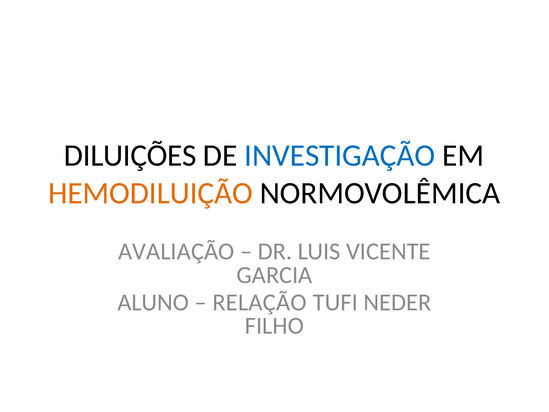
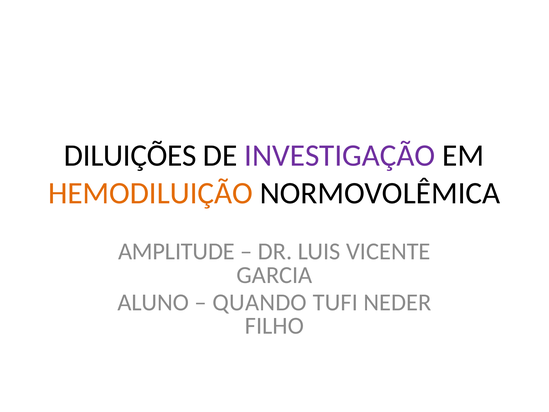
INVESTIGAÇÃO colour: blue -> purple (340, 155)
AVALIAÇÃO: AVALIAÇÃO -> AMPLITUDE (176, 251)
RELAÇÃO: RELAÇÃO -> QUANDO (260, 302)
